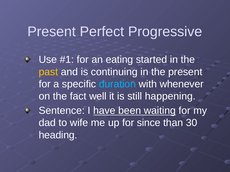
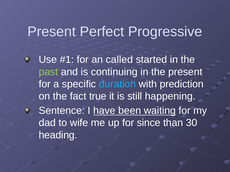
eating: eating -> called (119, 60)
past colour: yellow -> light green (48, 72)
whenever: whenever -> prediction (182, 84)
well: well -> true (98, 97)
